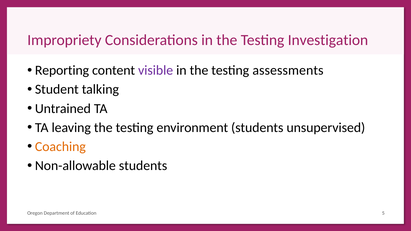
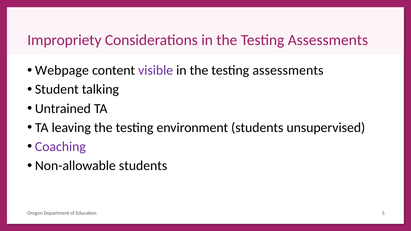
Investigation: Investigation -> Assessments (328, 40)
Reporting: Reporting -> Webpage (62, 70)
Coaching colour: orange -> purple (60, 147)
